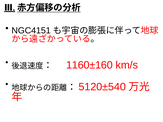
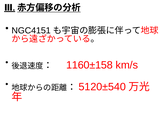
1160±160: 1160±160 -> 1160±158 (89, 65)
